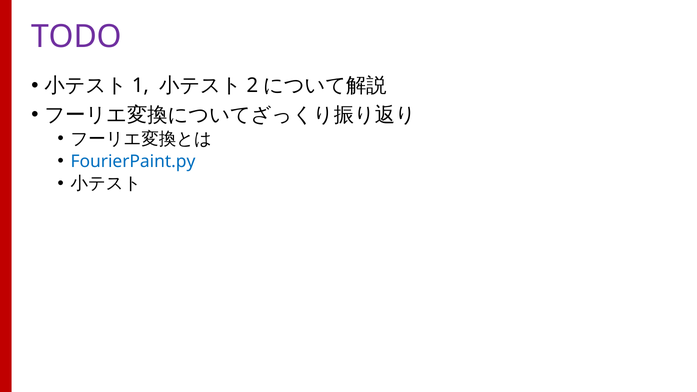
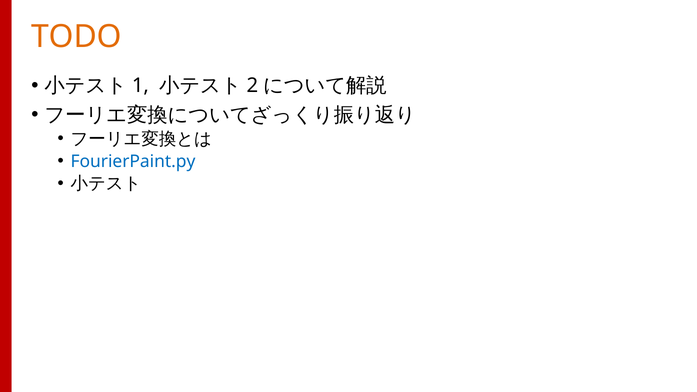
TODO colour: purple -> orange (77, 37)
